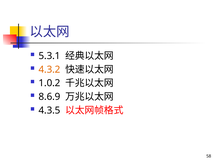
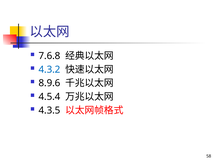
5.3.1: 5.3.1 -> 7.6.8 (49, 56)
4.3.2 colour: orange -> blue (49, 69)
1.0.2: 1.0.2 -> 8.9.6 (49, 83)
8.6.9: 8.6.9 -> 4.5.4 (49, 96)
